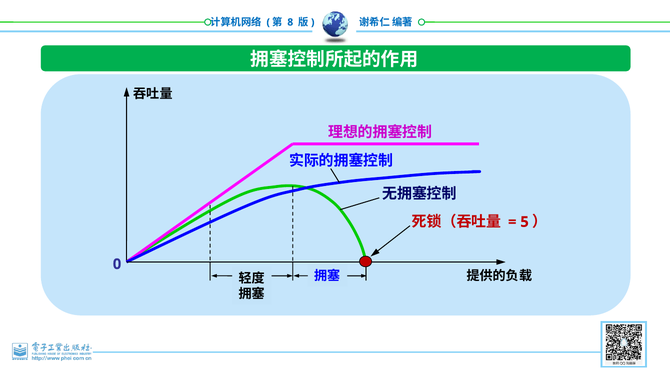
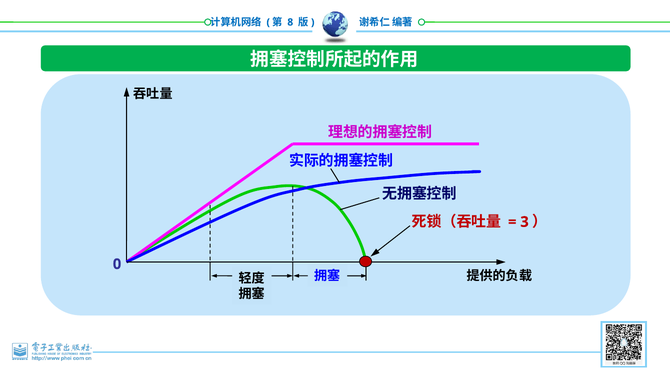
5: 5 -> 3 (525, 222)
